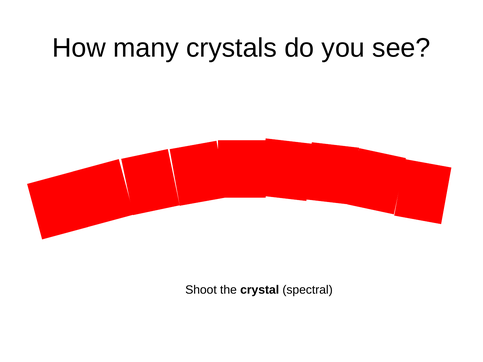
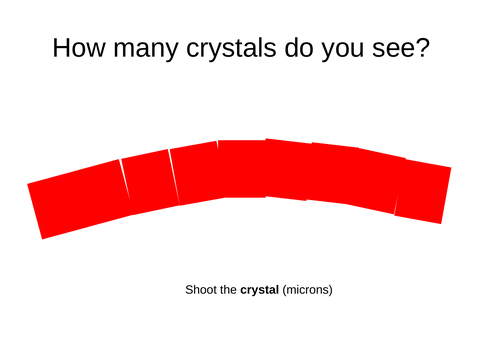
spectral: spectral -> microns (308, 290)
